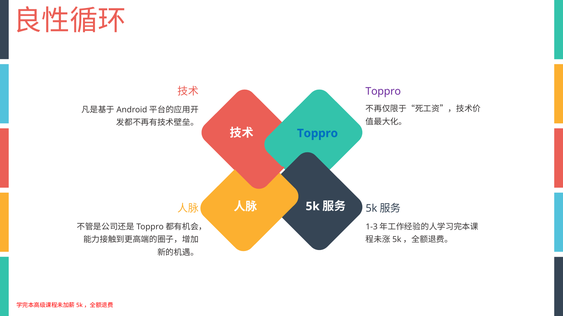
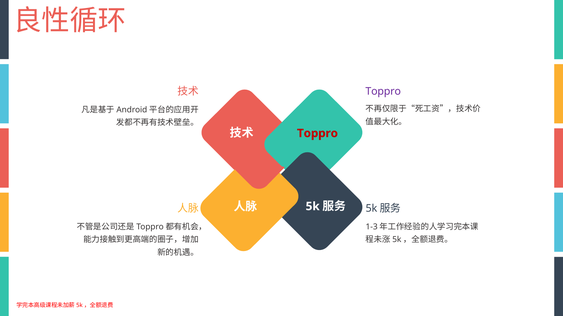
Toppro colour: blue -> red (317, 134)
